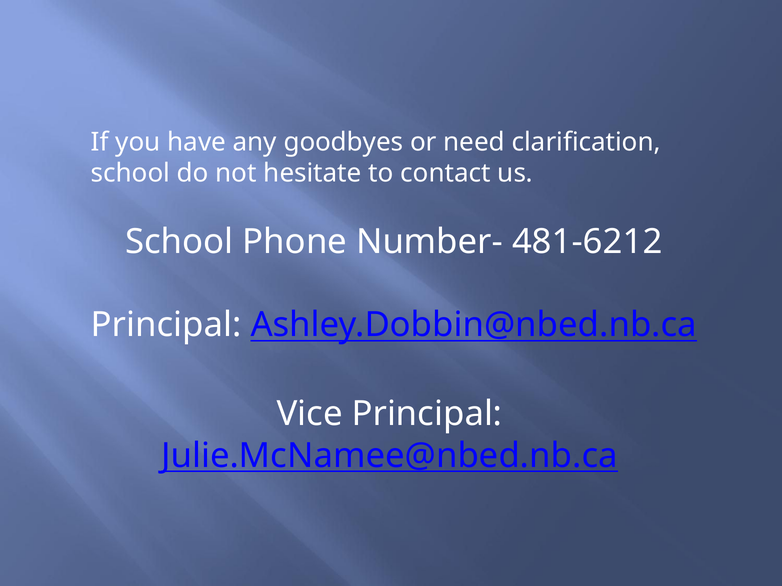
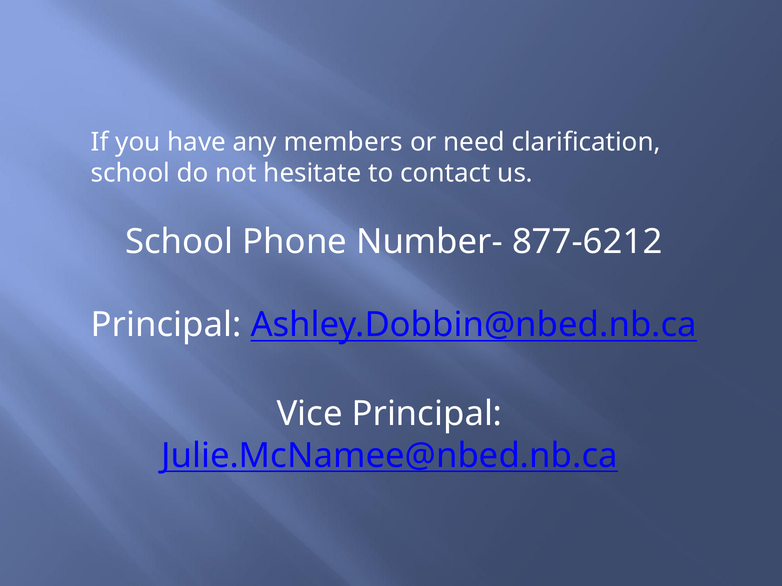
goodbyes: goodbyes -> members (343, 142)
481-6212: 481-6212 -> 877-6212 (587, 242)
